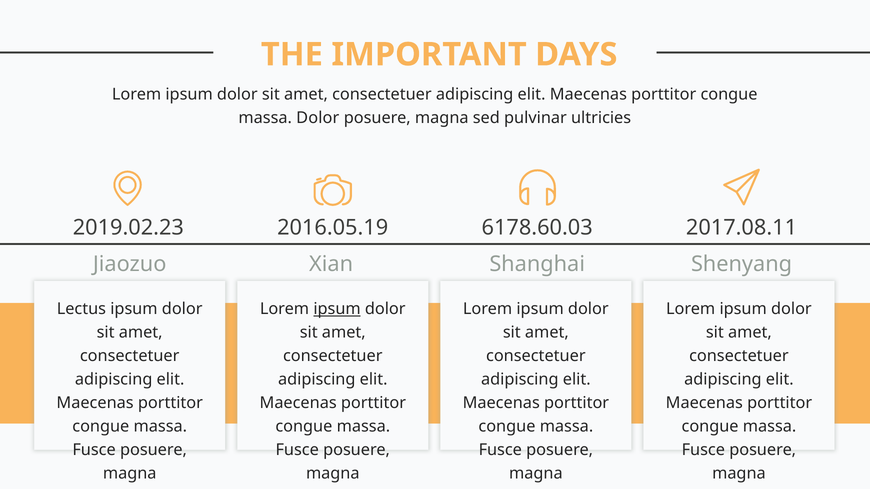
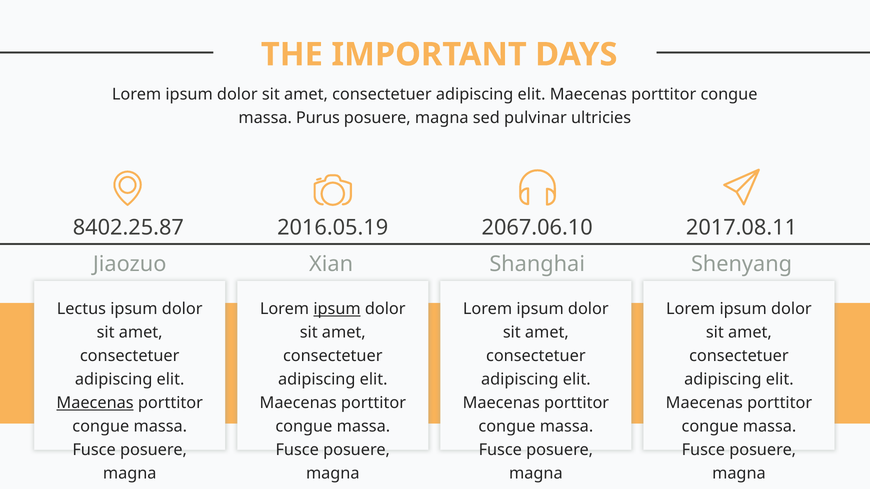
massa Dolor: Dolor -> Purus (318, 118)
2019.02.23: 2019.02.23 -> 8402.25.87 (128, 228)
6178.60.03: 6178.60.03 -> 2067.06.10 (537, 228)
Maecenas underline: none -> present (95, 403)
